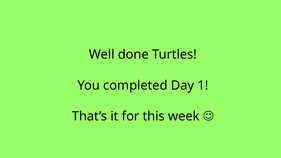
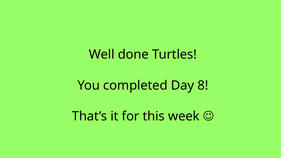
1: 1 -> 8 (203, 85)
